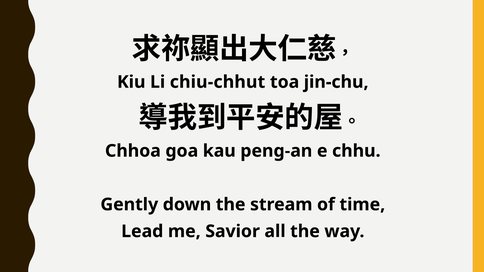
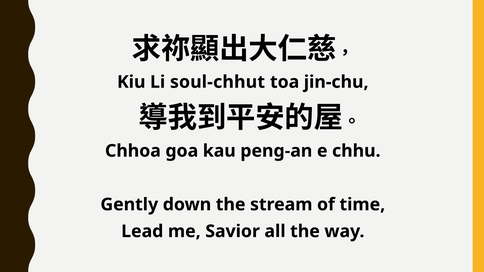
chiu-chhut: chiu-chhut -> soul-chhut (217, 82)
